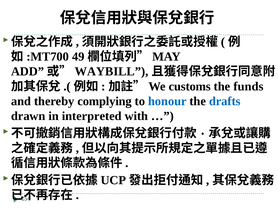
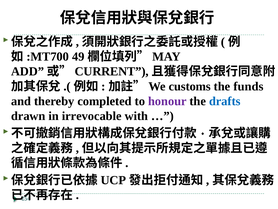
WAYBILL: WAYBILL -> CURRENT (112, 71)
complying: complying -> completed (105, 101)
honour colour: blue -> purple (167, 101)
interpreted: interpreted -> irrevocable (92, 116)
